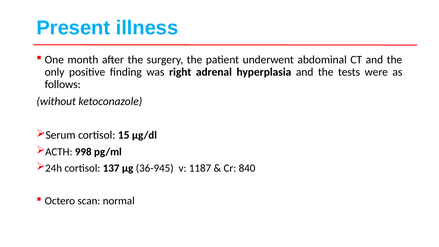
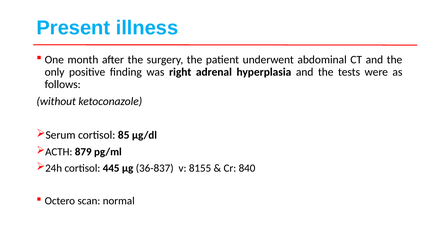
15: 15 -> 85 (124, 135)
998: 998 -> 879 (83, 152)
137: 137 -> 445 (111, 168)
36-945: 36-945 -> 36-837 (155, 168)
1187: 1187 -> 8155 (200, 168)
